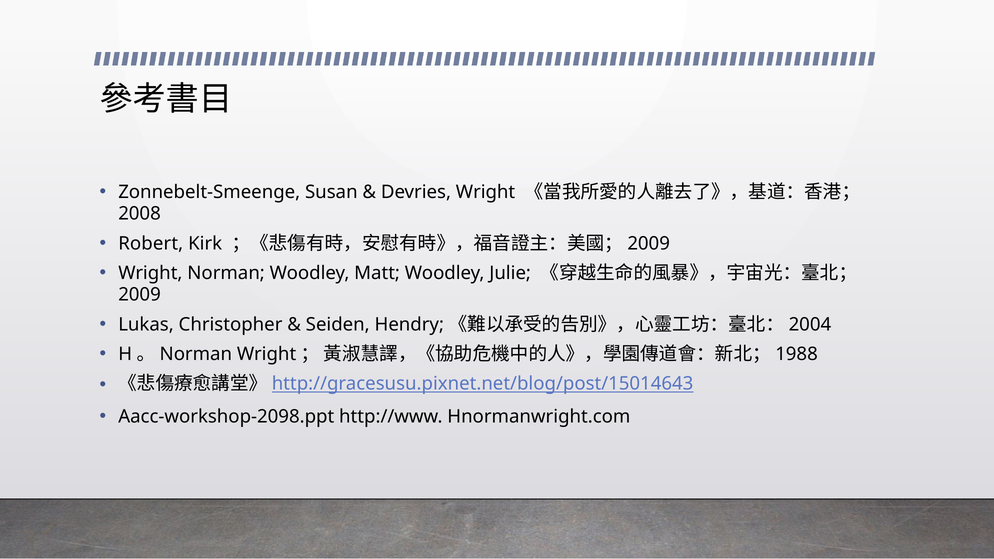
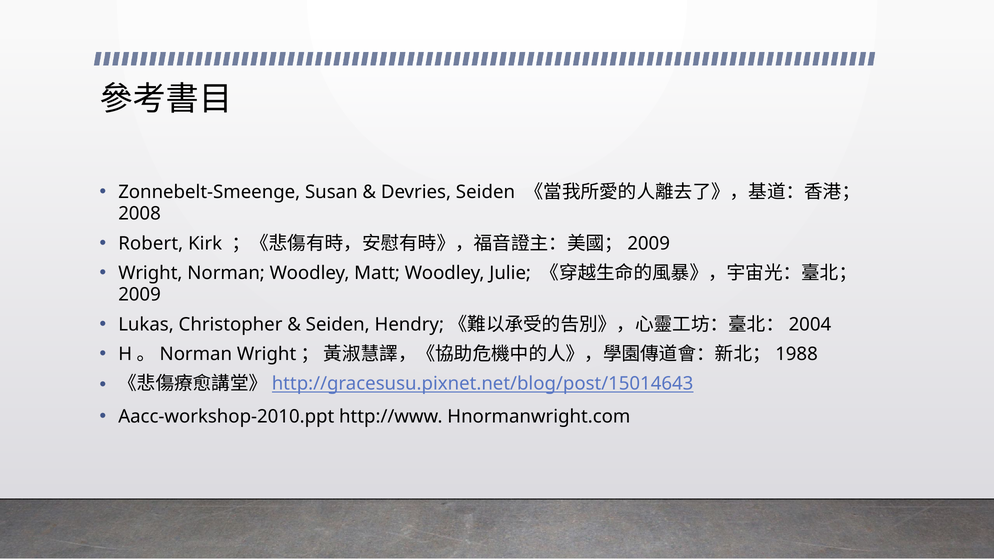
Devries Wright: Wright -> Seiden (485, 192)
Aacc-workshop-2098.ppt: Aacc-workshop-2098.ppt -> Aacc-workshop-2010.ppt (226, 417)
